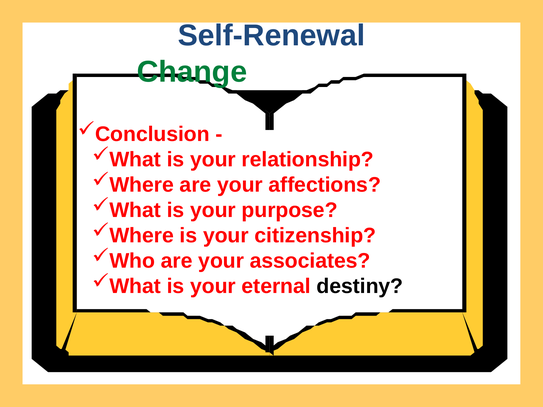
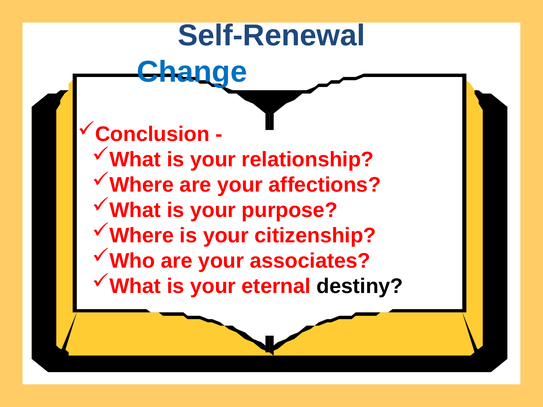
Change colour: green -> blue (192, 72)
